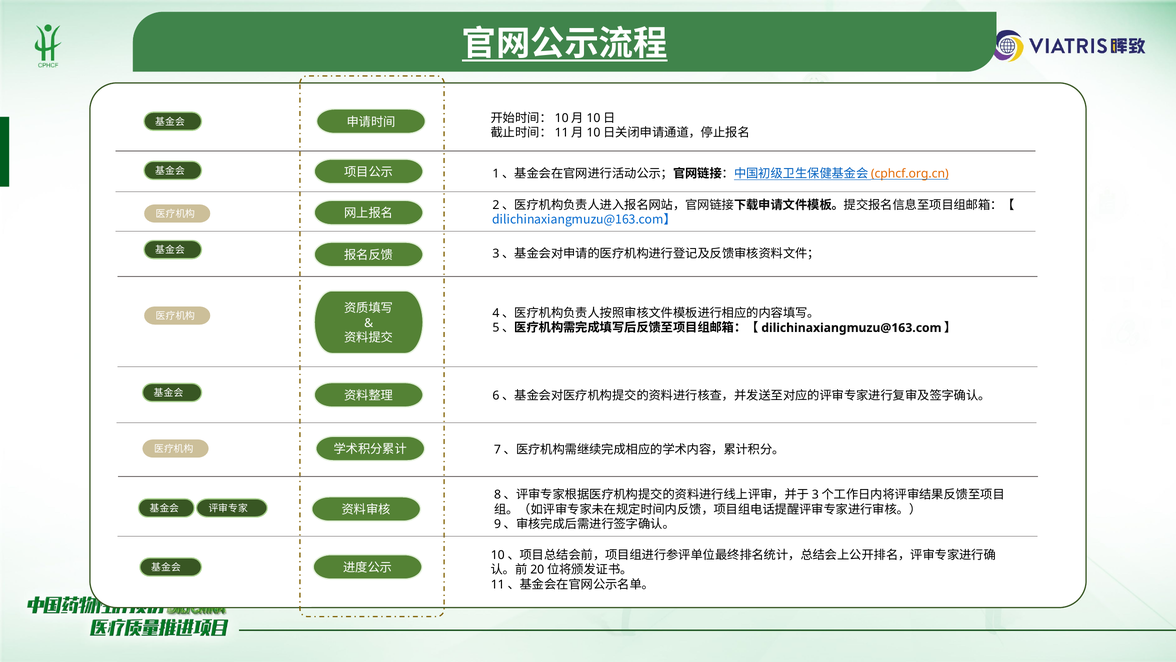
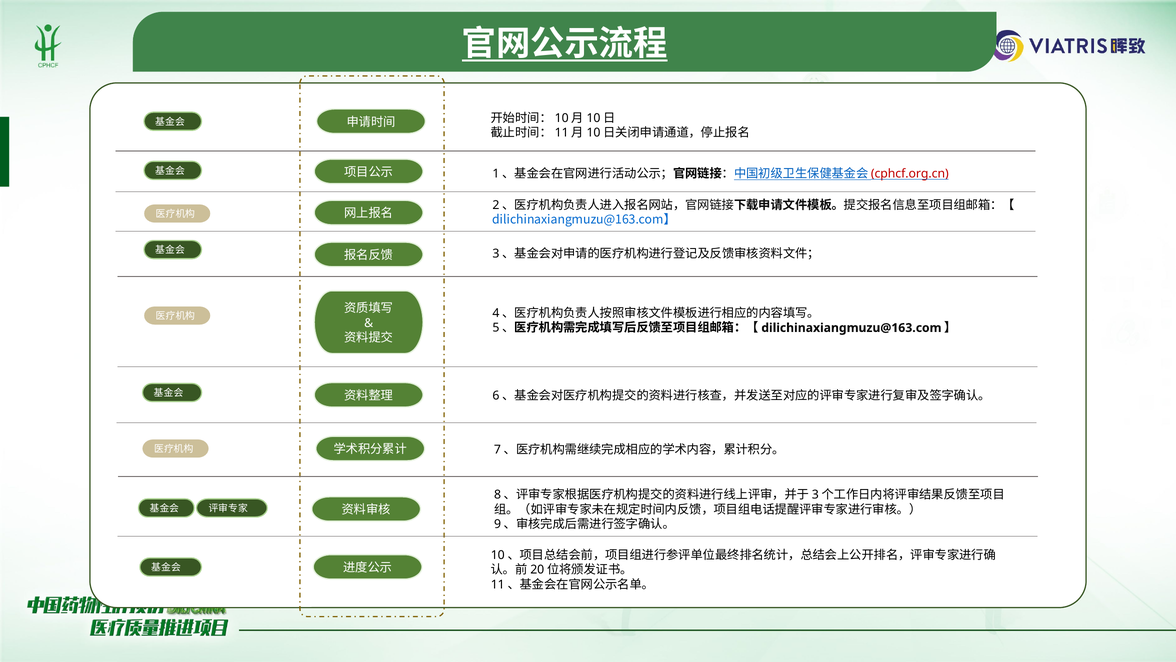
cphcf.org.cn colour: orange -> red (910, 174)
